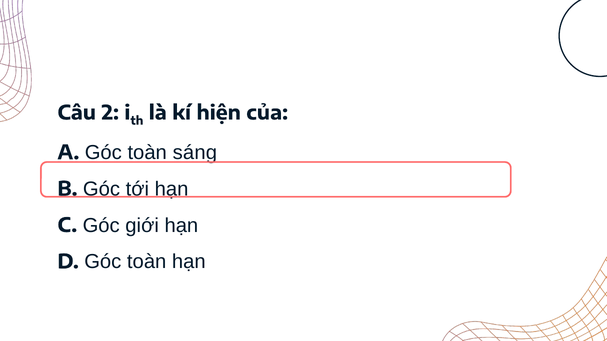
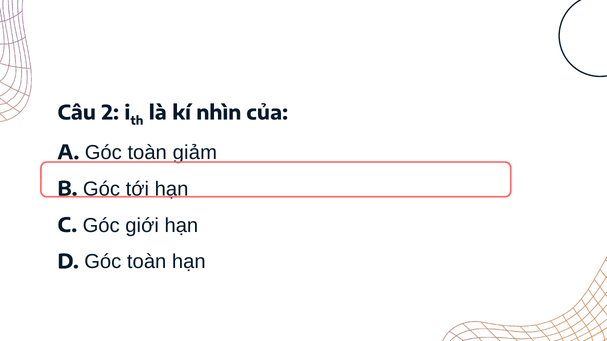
hiện: hiện -> nhìn (219, 113)
sáng: sáng -> giảm (195, 153)
